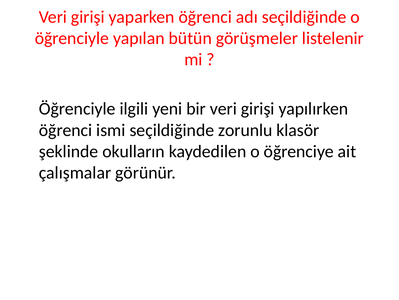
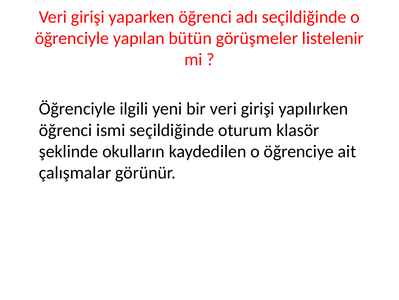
zorunlu: zorunlu -> oturum (245, 130)
